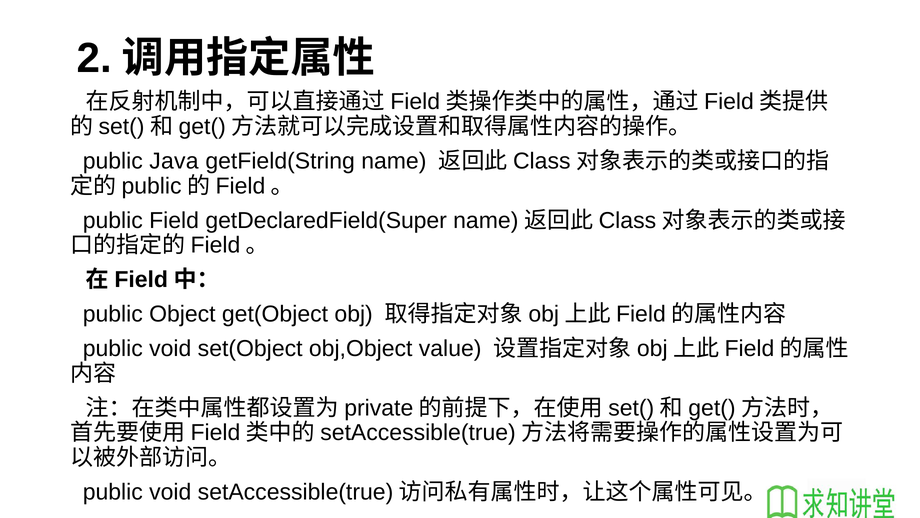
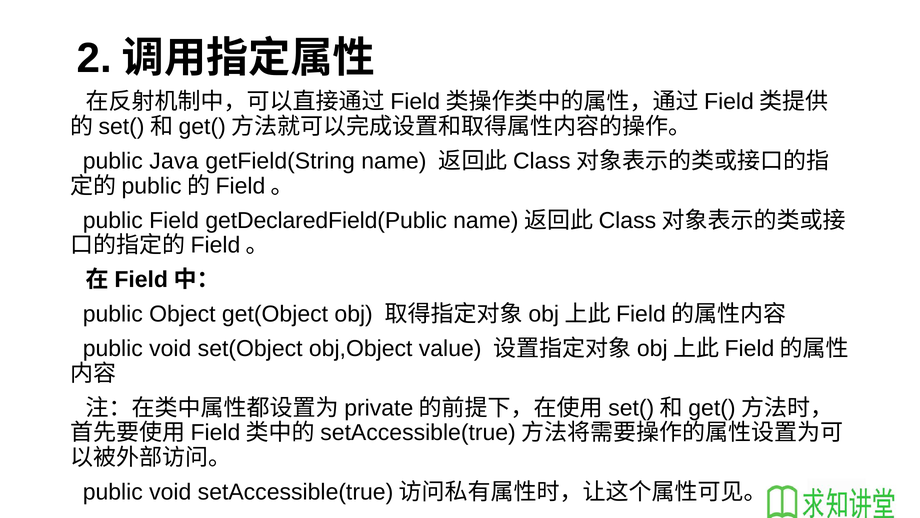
getDeclaredField(Super: getDeclaredField(Super -> getDeclaredField(Public (326, 220)
